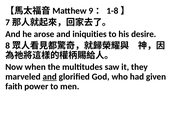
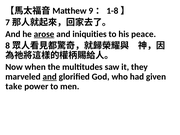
arose underline: none -> present (44, 34)
desire: desire -> peace (144, 34)
faith: faith -> take (14, 86)
